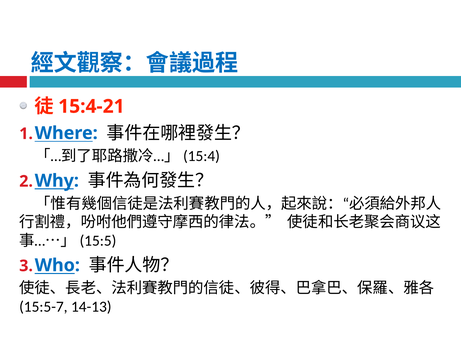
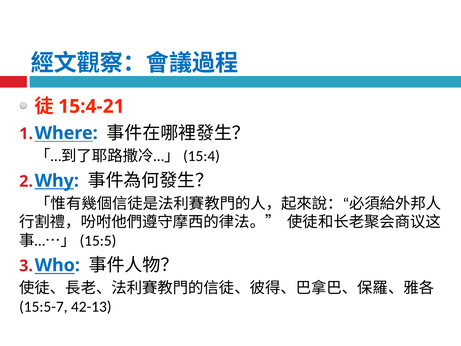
14-13: 14-13 -> 42-13 (91, 306)
